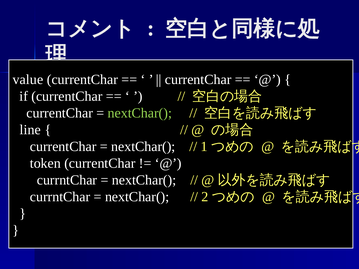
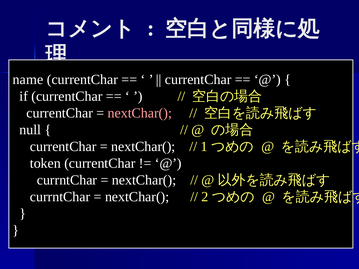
value: value -> name (28, 80)
nextChar( colour: light green -> pink (140, 113)
line: line -> null (30, 130)
